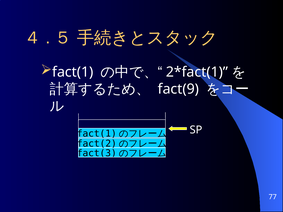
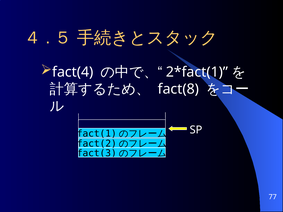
fact(1: fact(1 -> fact(4 (73, 72)
fact(9: fact(9 -> fact(8 (178, 89)
